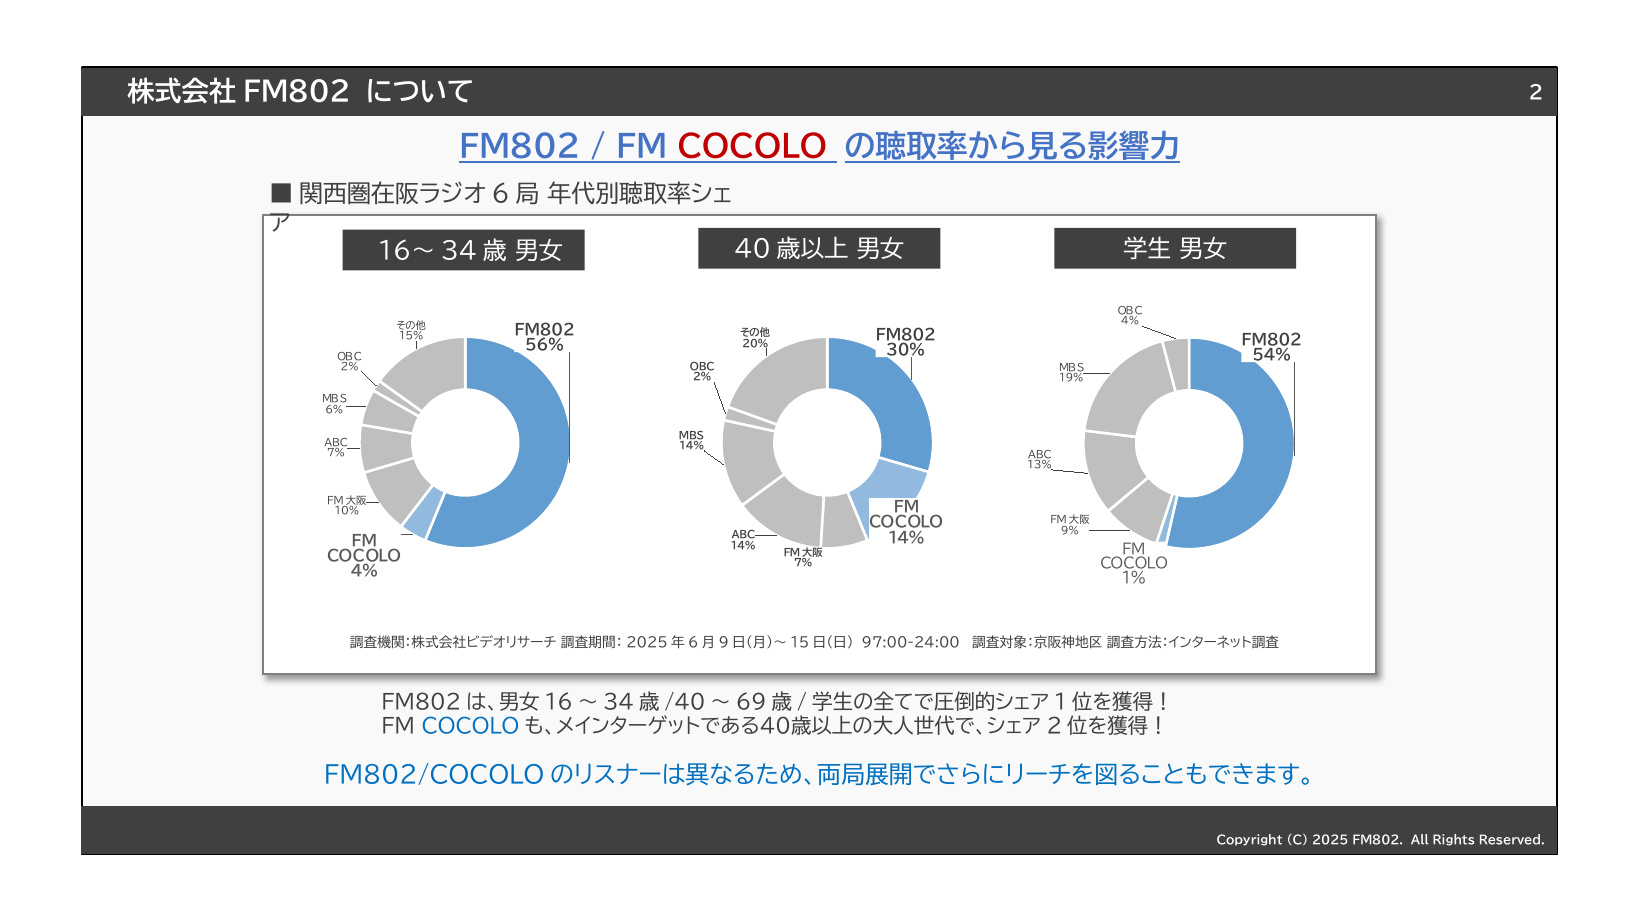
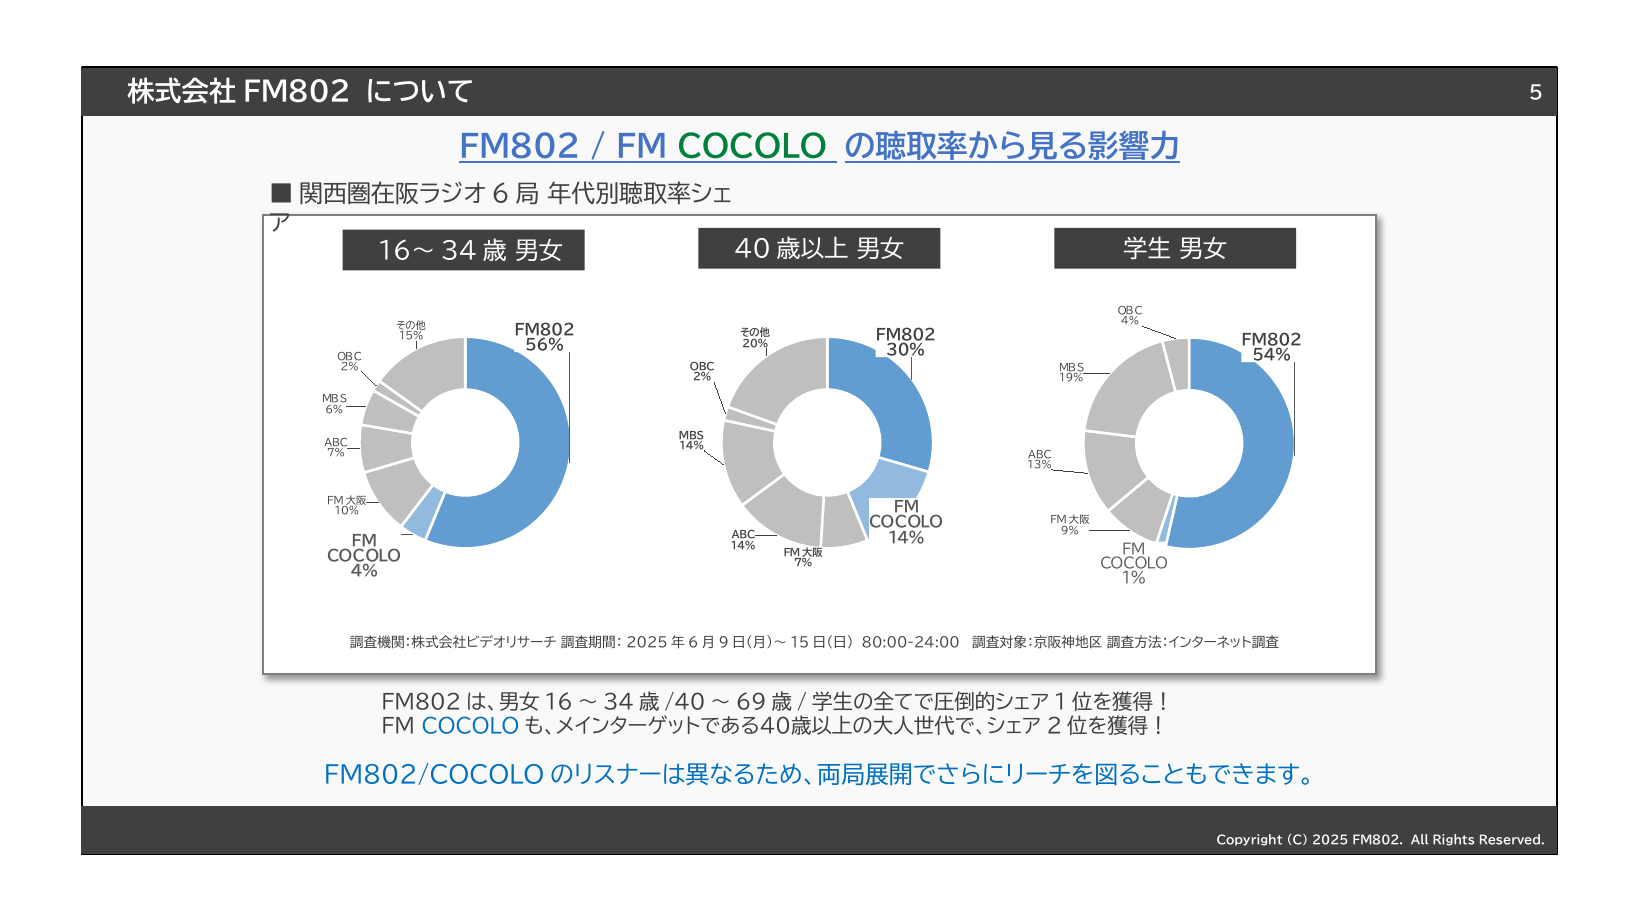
2: 2 -> 5 (1536, 93)
COCOLO colour: red -> green (752, 147)
97:00-24:00: 97:00-24:00 -> 80:00-24:00 (911, 643)
